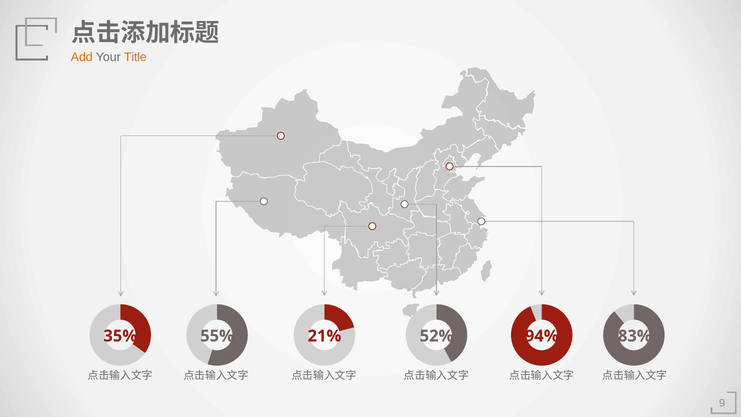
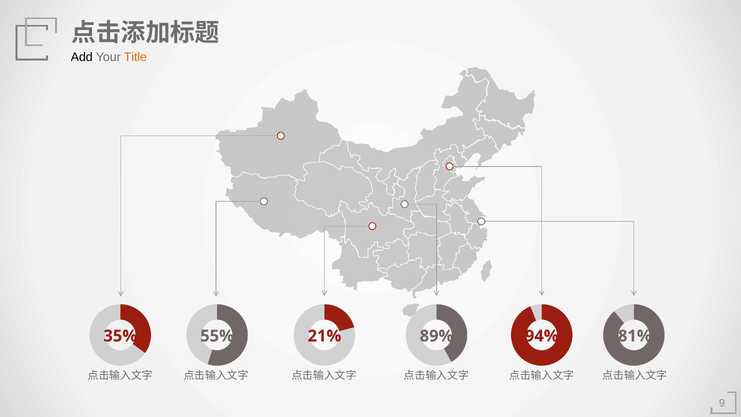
Add colour: orange -> black (82, 57)
52%: 52% -> 89% (437, 336)
83%: 83% -> 81% (635, 336)
